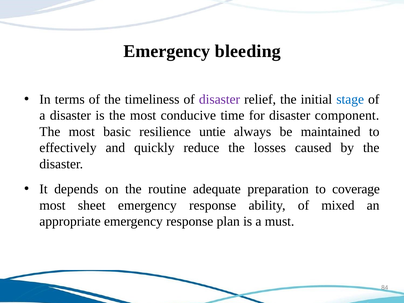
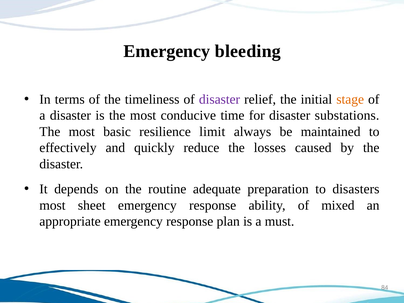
stage colour: blue -> orange (350, 99)
component: component -> substations (347, 116)
untie: untie -> limit (212, 132)
coverage: coverage -> disasters (356, 189)
